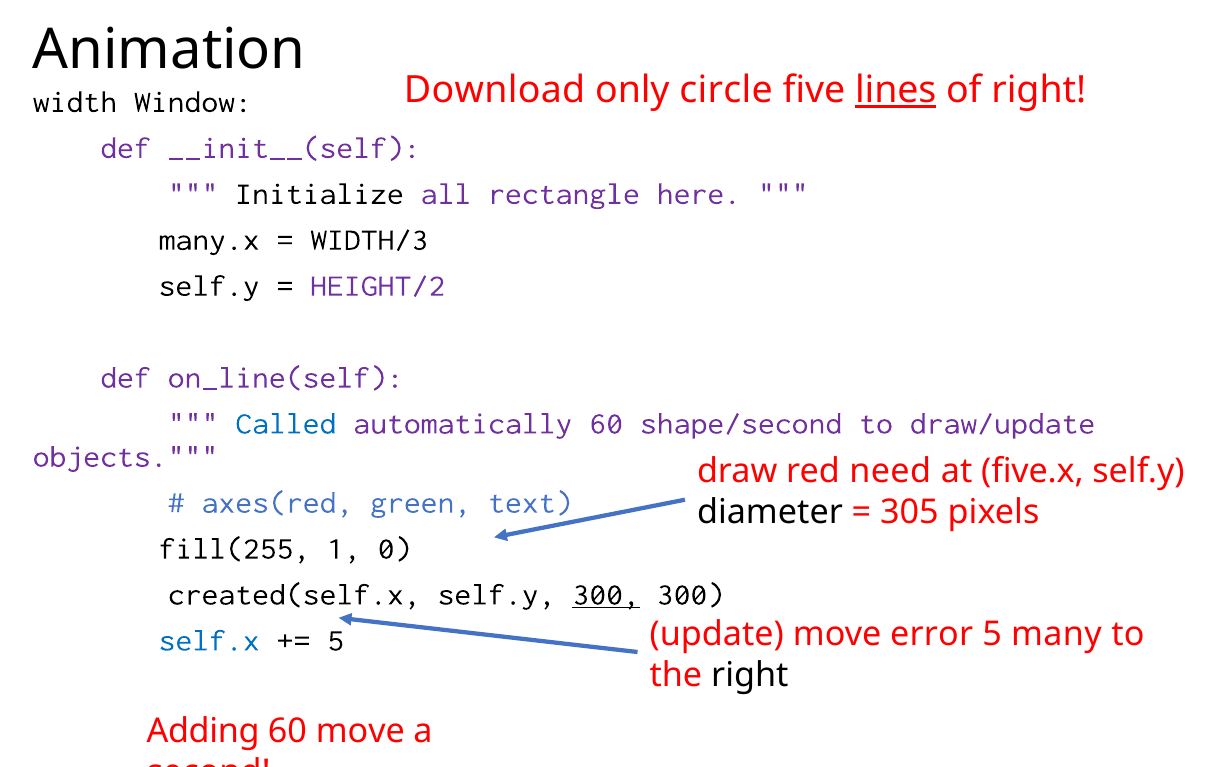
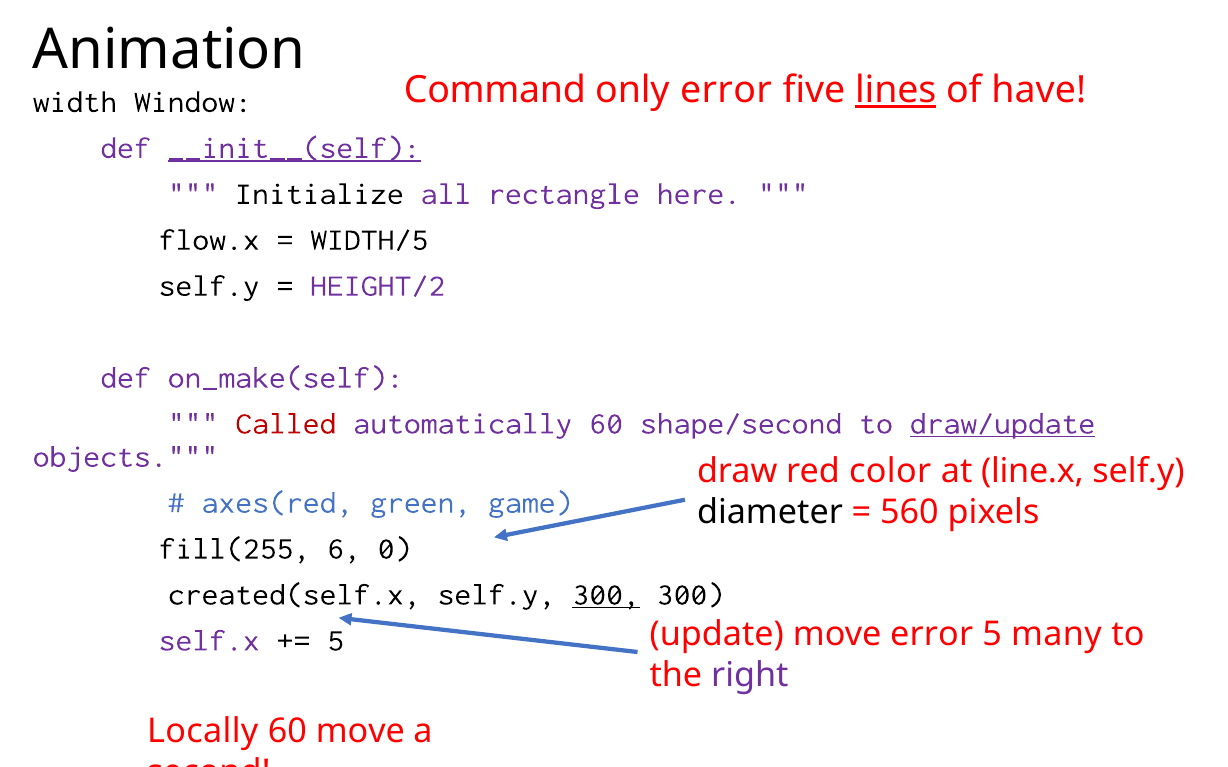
Download: Download -> Command (495, 90)
only circle: circle -> error (726, 90)
of right: right -> have (1039, 90)
__init__(self underline: none -> present (294, 148)
many.x: many.x -> flow.x (209, 240)
WIDTH/3: WIDTH/3 -> WIDTH/5 (369, 240)
on_line(self: on_line(self -> on_make(self (286, 378)
Called colour: blue -> red (286, 424)
draw/update underline: none -> present (1003, 424)
need: need -> color (890, 472)
five.x: five.x -> line.x (1032, 472)
text: text -> game (530, 503)
305: 305 -> 560 (909, 512)
1: 1 -> 6 (344, 549)
self.x colour: blue -> purple (209, 641)
right colour: black -> purple (750, 675)
Adding: Adding -> Locally (203, 732)
